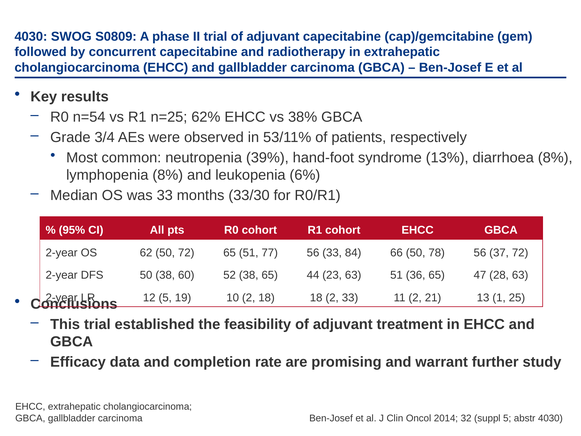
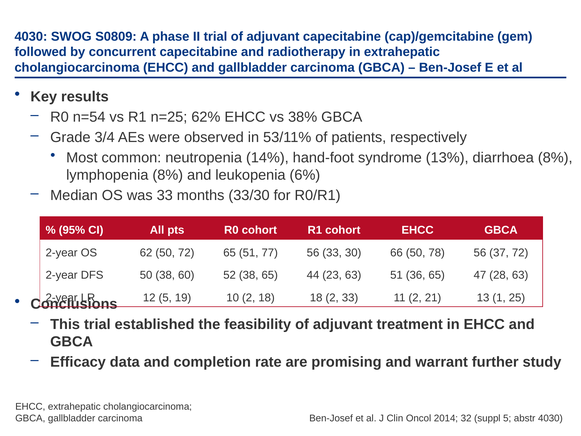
39%: 39% -> 14% (267, 158)
84: 84 -> 30 (353, 253)
